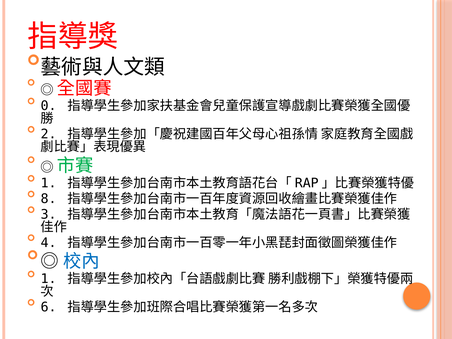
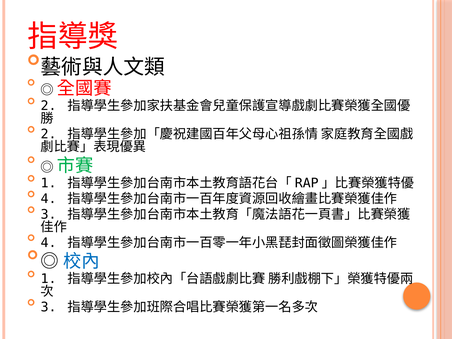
0: 0 -> 2 (49, 106)
8: 8 -> 4 (49, 199)
6: 6 -> 3 (49, 307)
